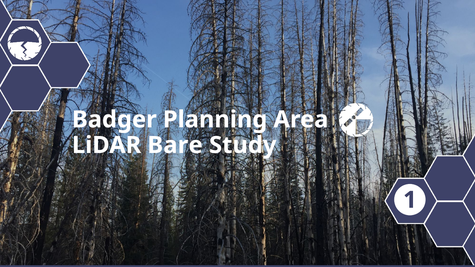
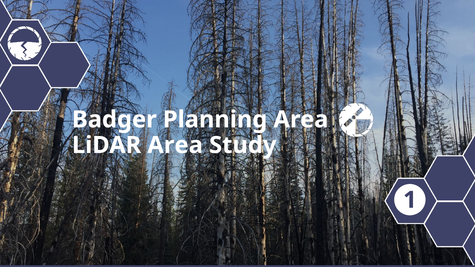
LiDAR Bare: Bare -> Area (175, 145)
